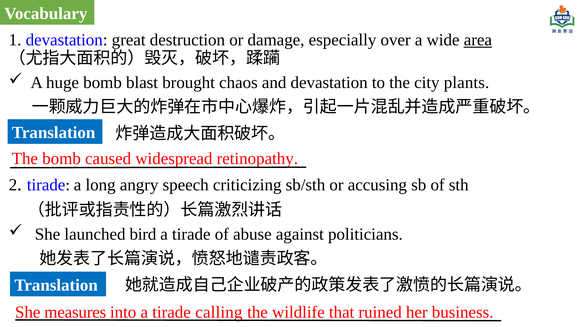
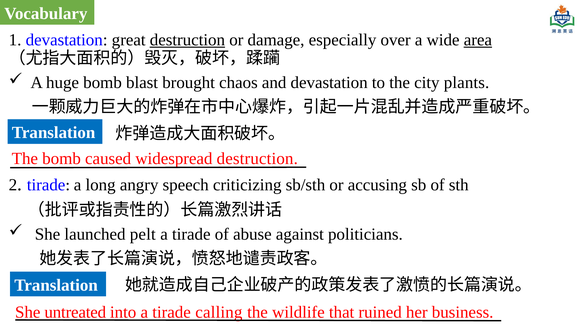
destruction underline: none -> present (187, 40)
widespread retinopathy: retinopathy -> destruction (257, 159)
bird: bird -> pelt (143, 234)
measures: measures -> untreated (75, 312)
